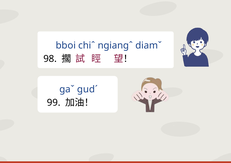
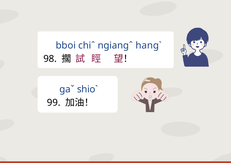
diamˇ: diamˇ -> hangˋ (149, 46)
gudˊ: gudˊ -> shioˋ (87, 90)
